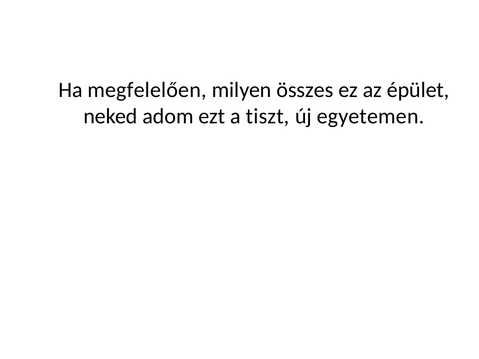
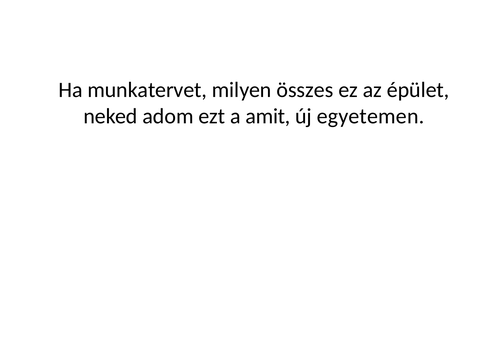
megfelelően: megfelelően -> munkatervet (147, 90)
tiszt: tiszt -> amit (268, 116)
